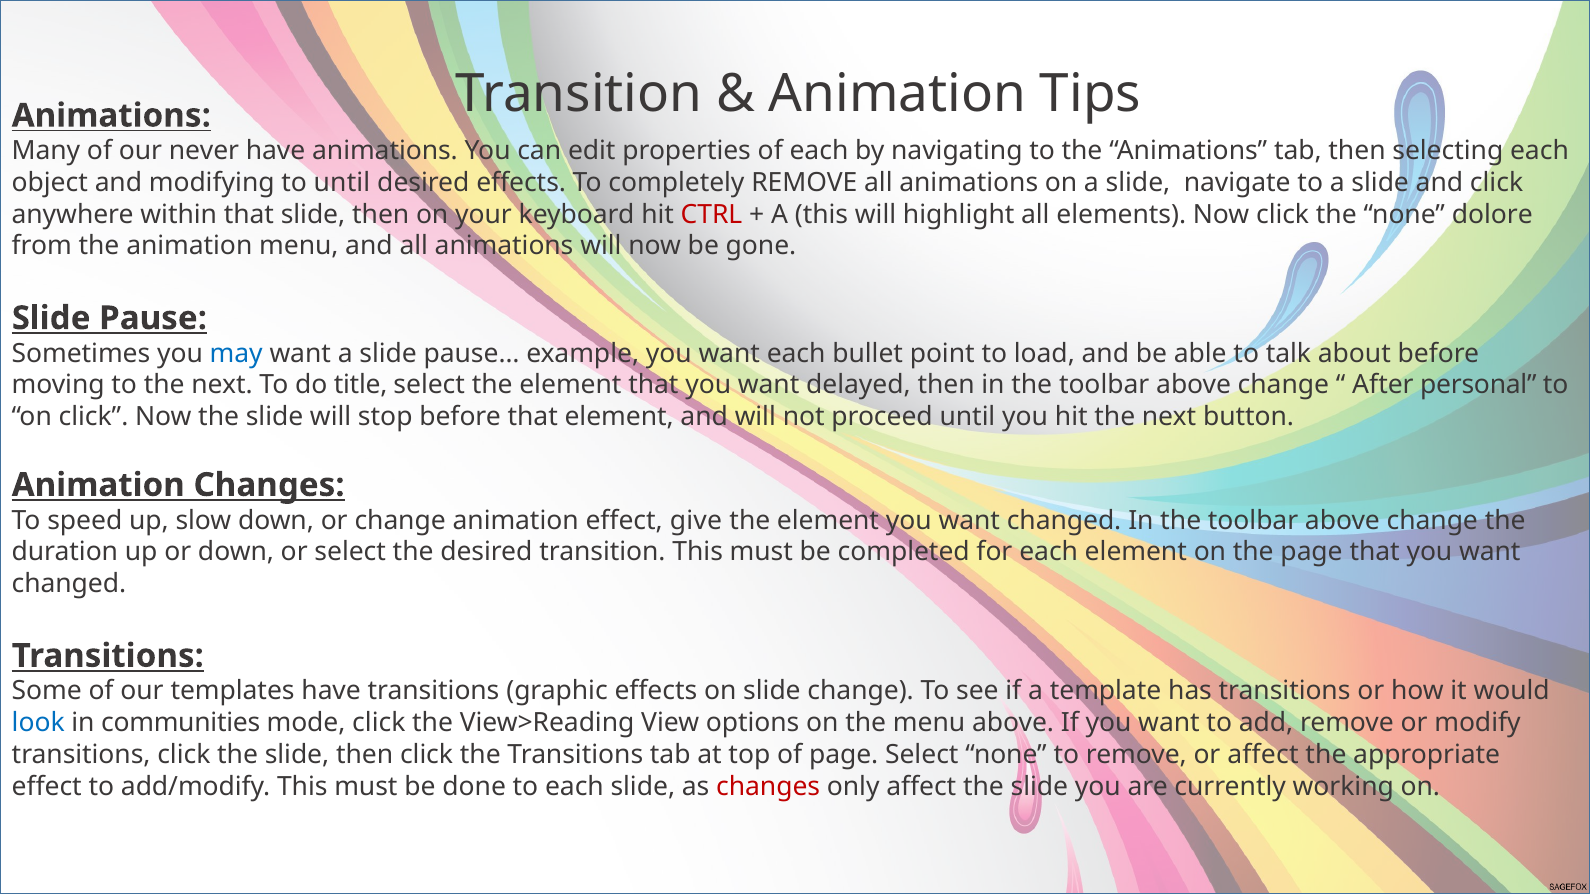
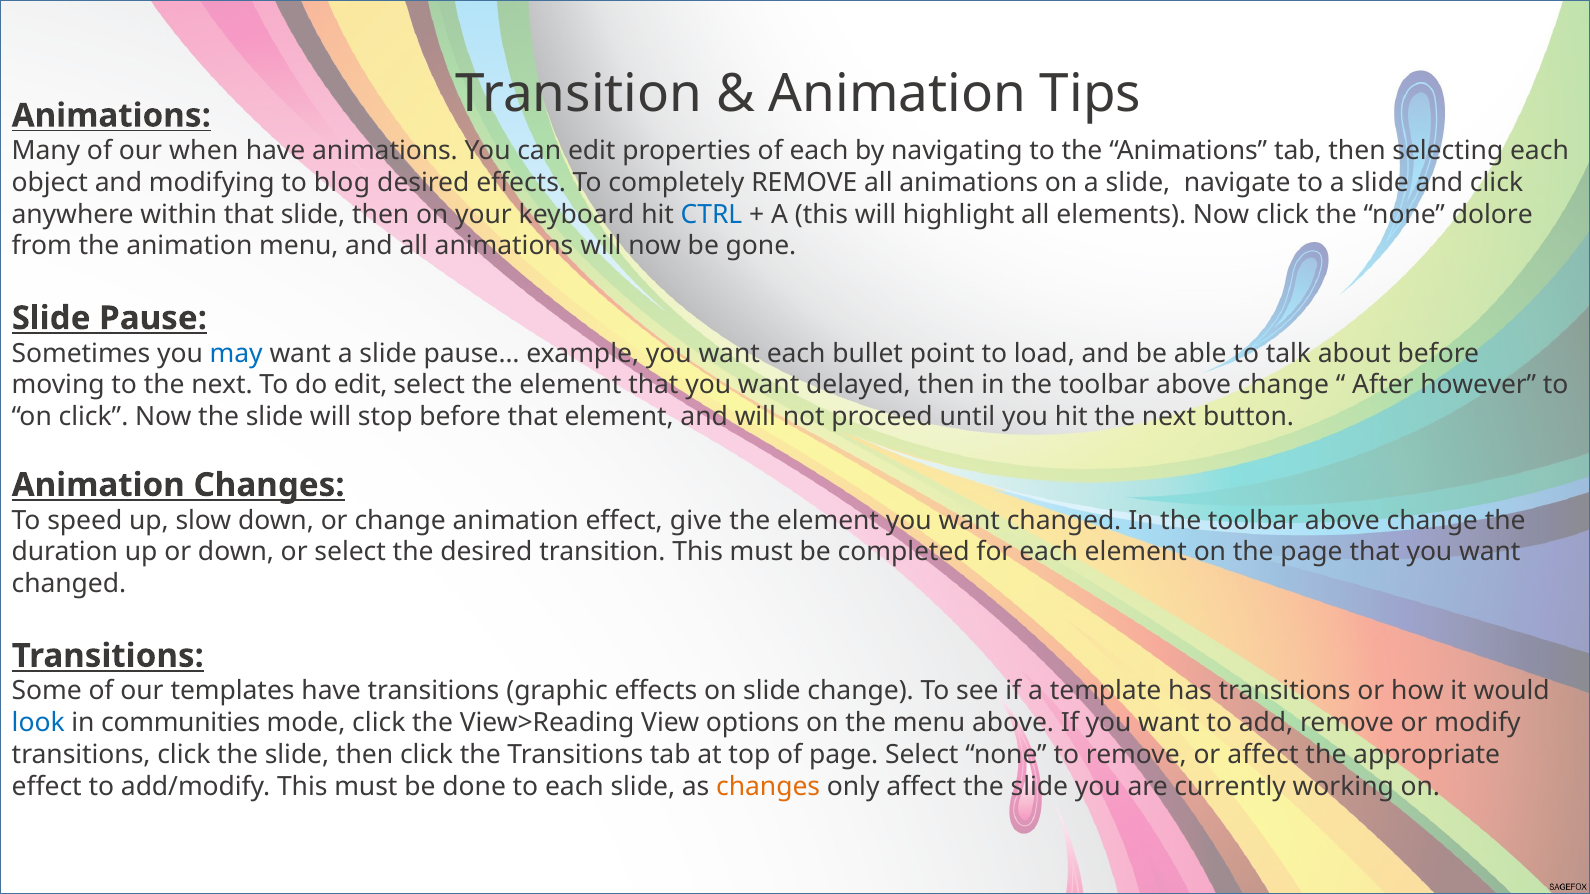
never: never -> when (204, 151)
to until: until -> blog (342, 183)
CTRL colour: red -> blue (712, 215)
do title: title -> edit (361, 385)
personal: personal -> however (1478, 385)
changes colour: red -> orange (768, 787)
